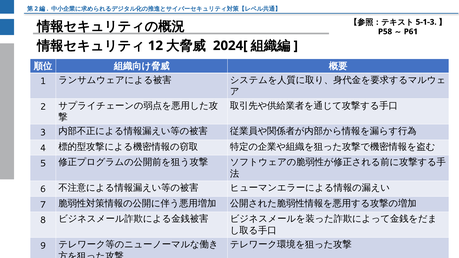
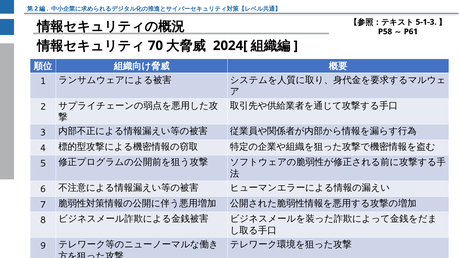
12: 12 -> 70 (155, 46)
